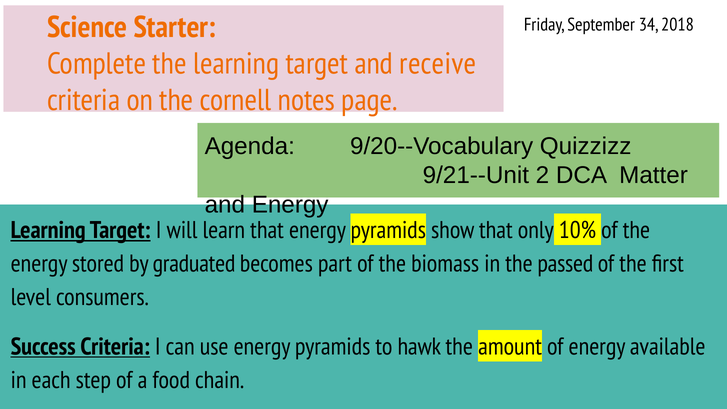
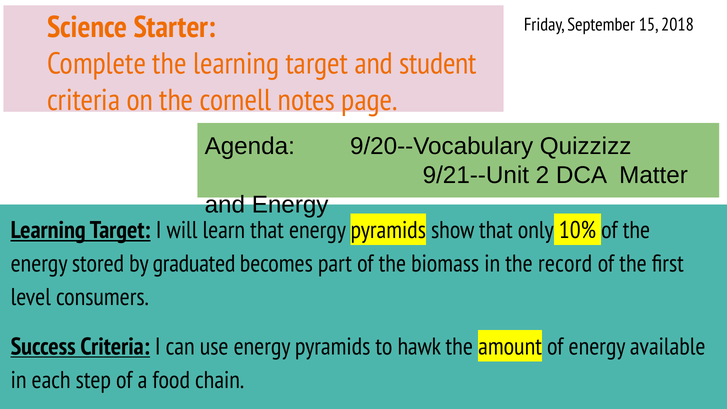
34: 34 -> 15 (649, 25)
receive: receive -> student (438, 64)
passed: passed -> record (565, 264)
